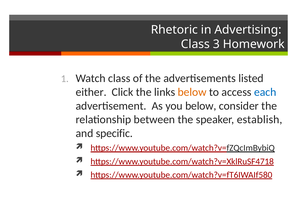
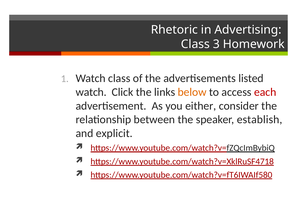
either: either -> watch (91, 92)
each colour: blue -> red (265, 92)
you below: below -> either (201, 106)
specific: specific -> explicit (114, 134)
